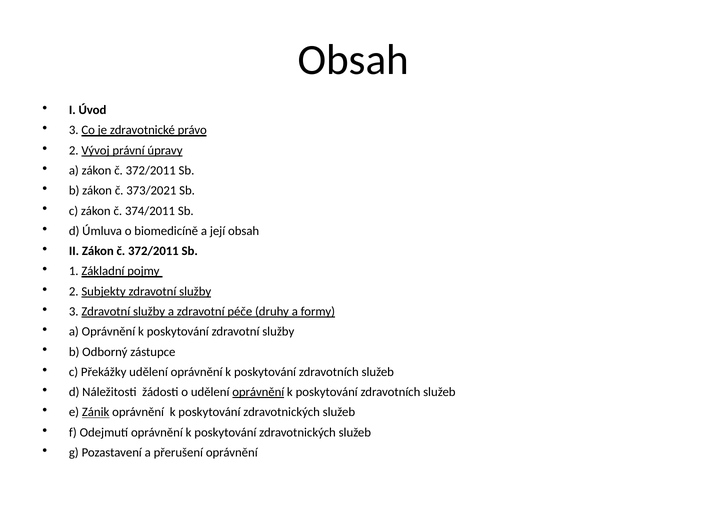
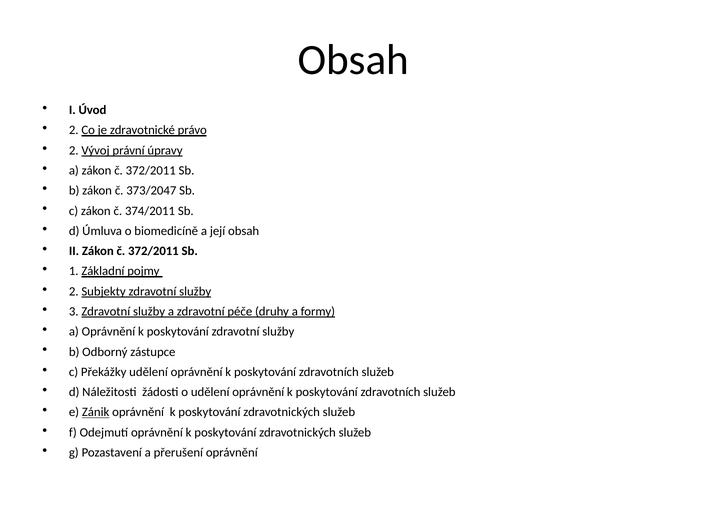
3: 3 -> 2 (74, 130)
373/2021: 373/2021 -> 373/2047 (151, 191)
oprávnění underline: present -> none (258, 392)
